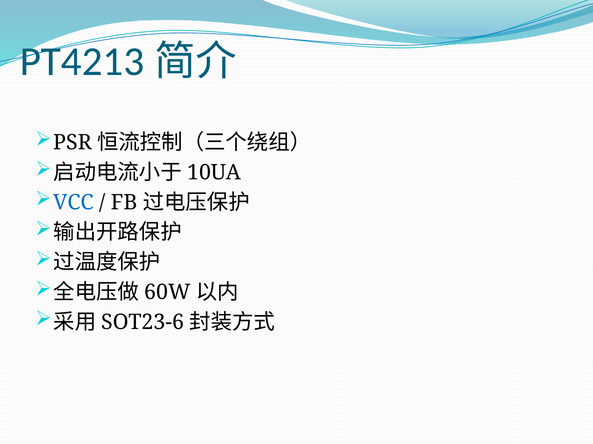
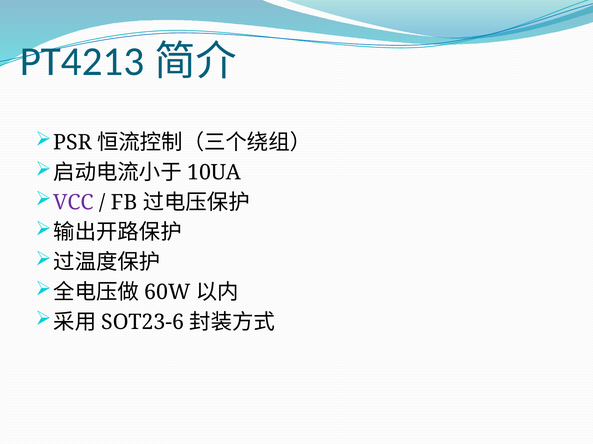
VCC colour: blue -> purple (74, 203)
